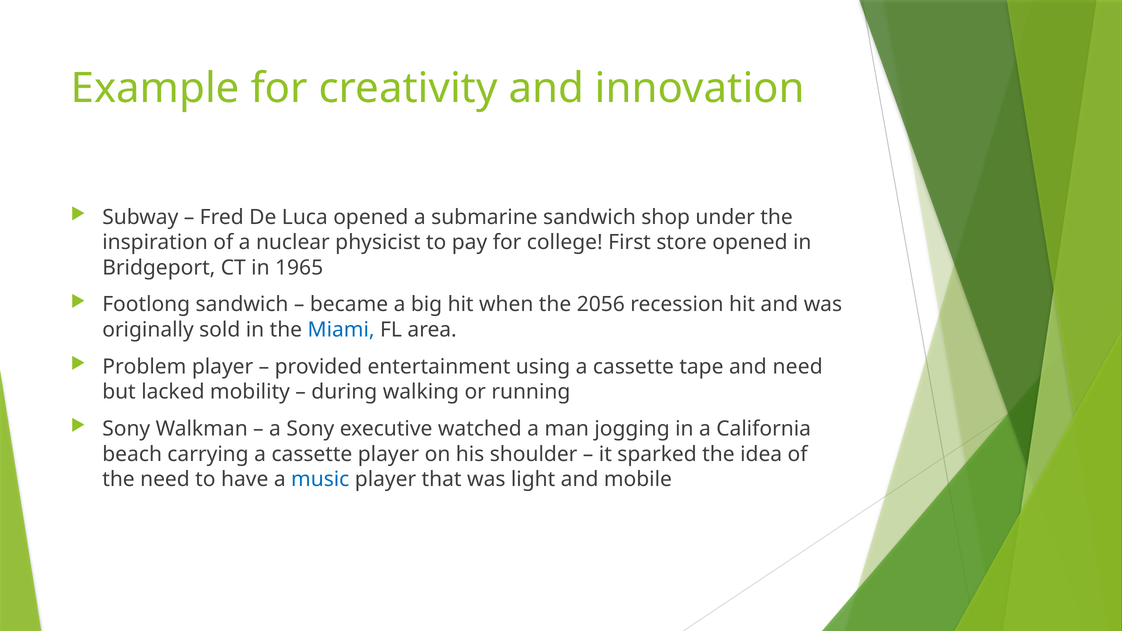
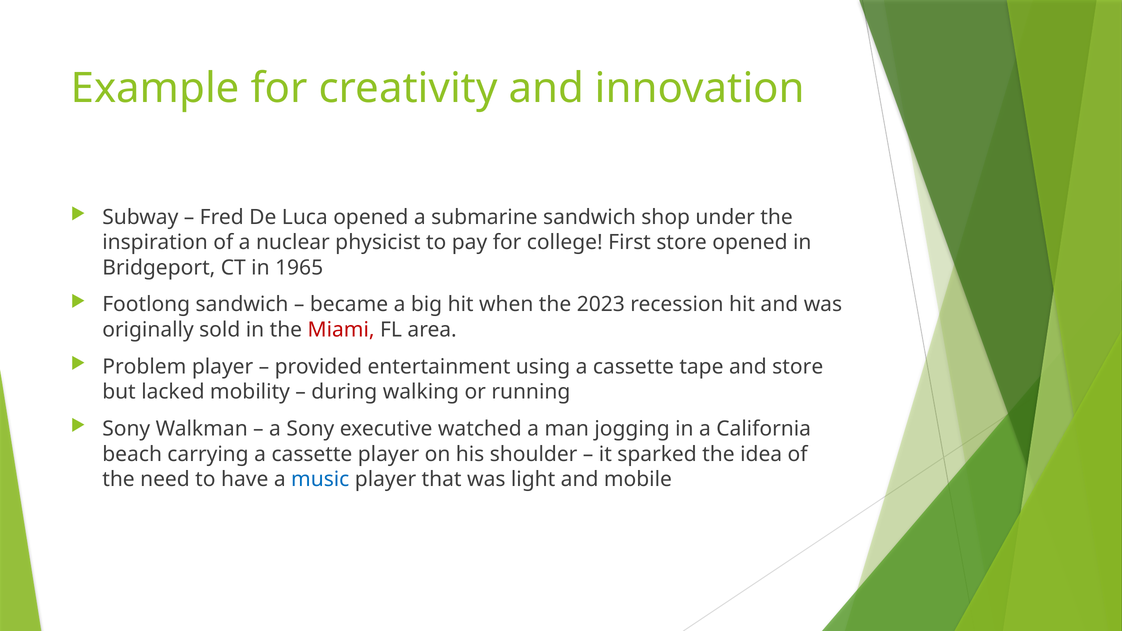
2056: 2056 -> 2023 (601, 305)
Miami colour: blue -> red (341, 330)
and need: need -> store (798, 367)
